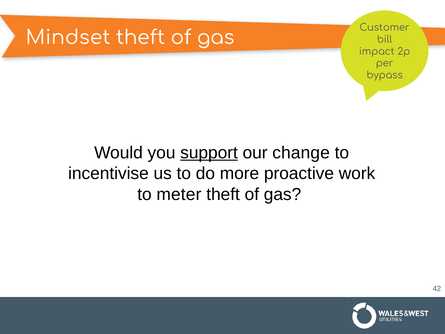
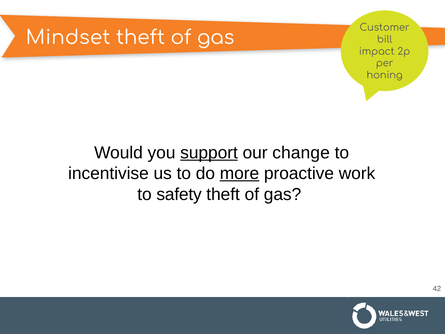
bypass: bypass -> honing (385, 75)
more underline: none -> present (239, 173)
meter: meter -> safety (179, 194)
